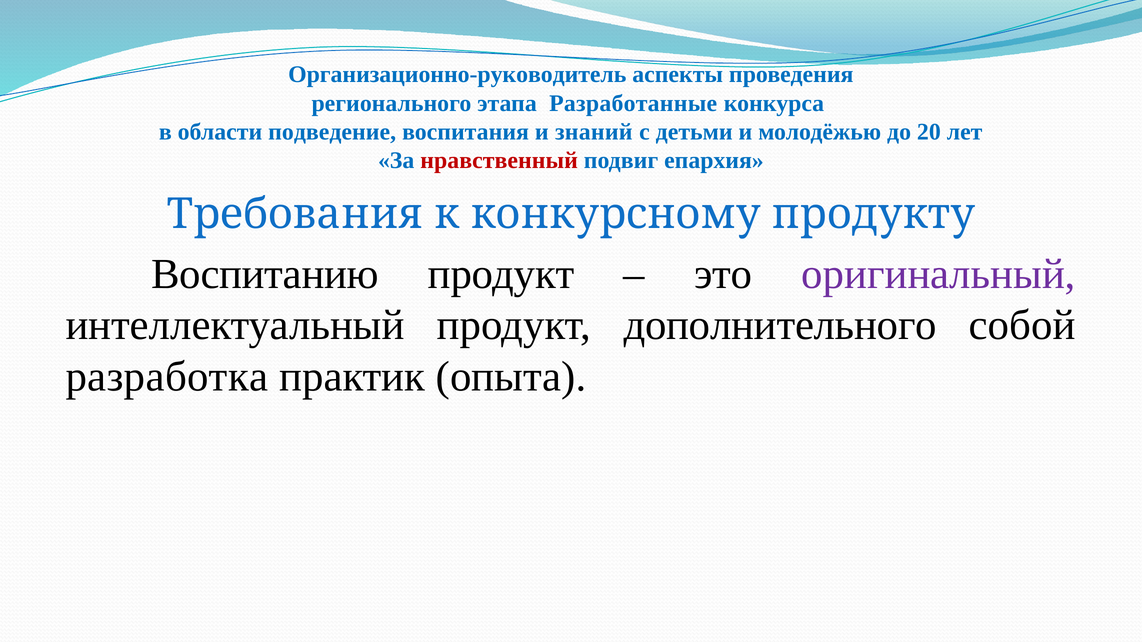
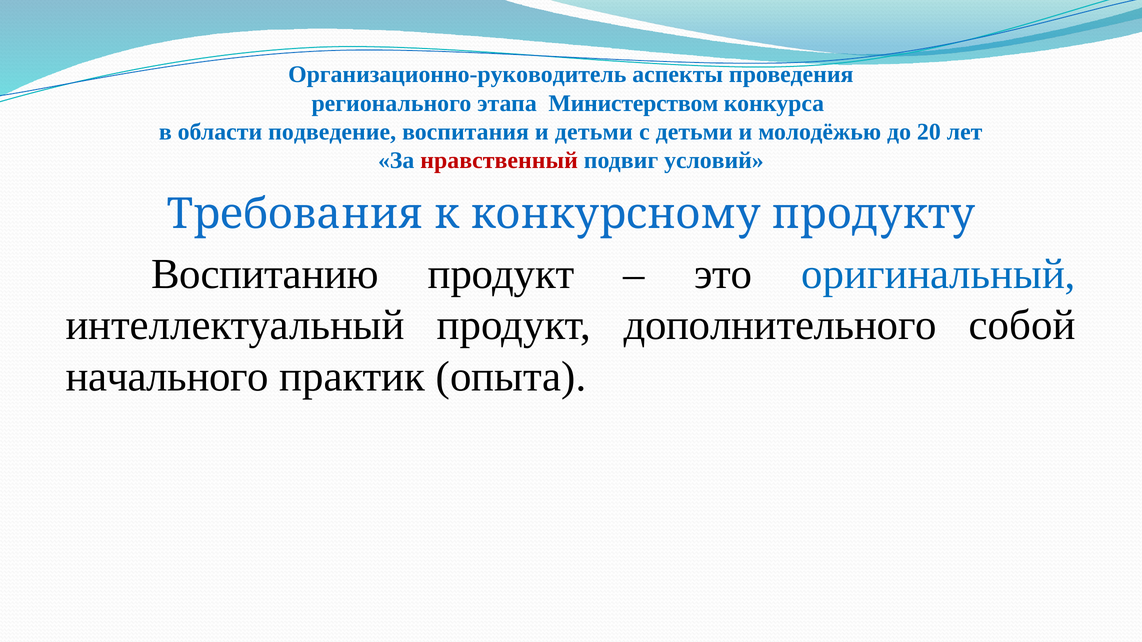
Разработанные: Разработанные -> Министерством (633, 103)
и знаний: знаний -> детьми (594, 132)
епархия: епархия -> условий (714, 160)
оригинальный colour: purple -> blue (938, 274)
разработка: разработка -> начального (167, 377)
